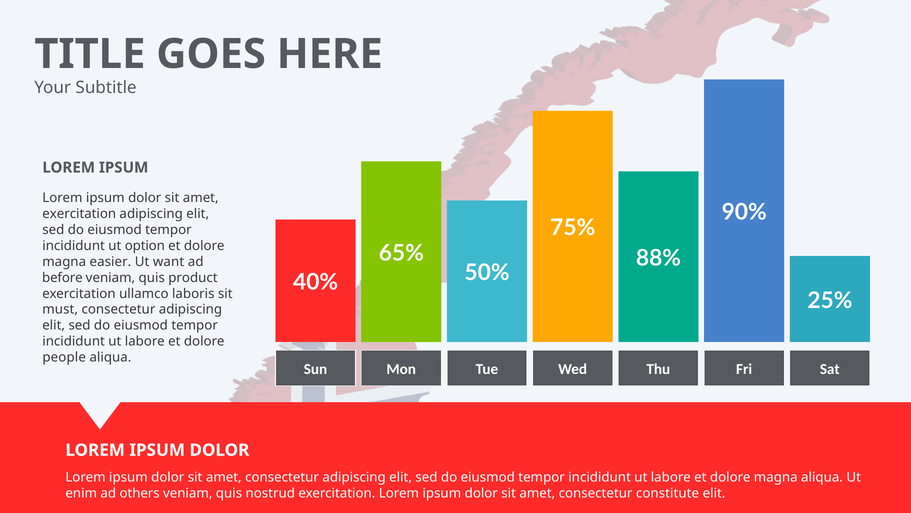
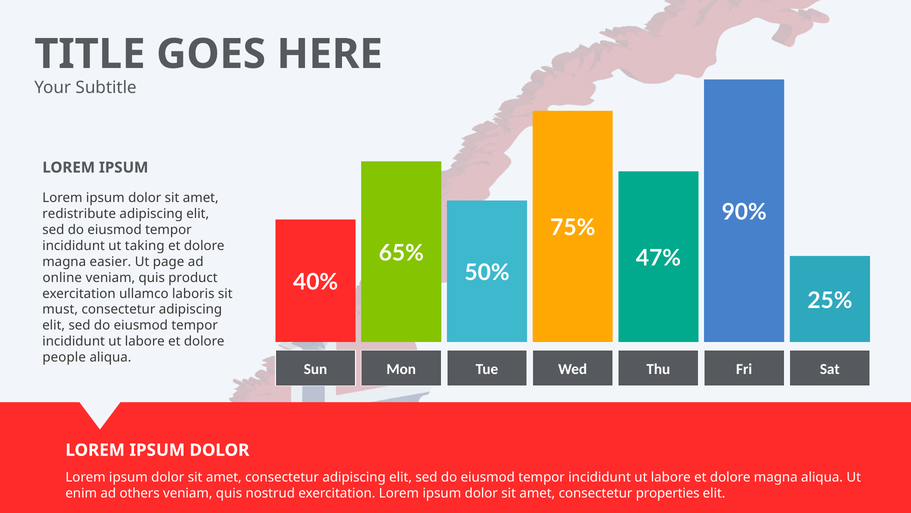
exercitation: exercitation -> redistribute (79, 214)
option: option -> taking (145, 245)
88%: 88% -> 47% (658, 258)
want: want -> page (169, 261)
before: before -> online (62, 277)
constitute: constitute -> properties (668, 493)
